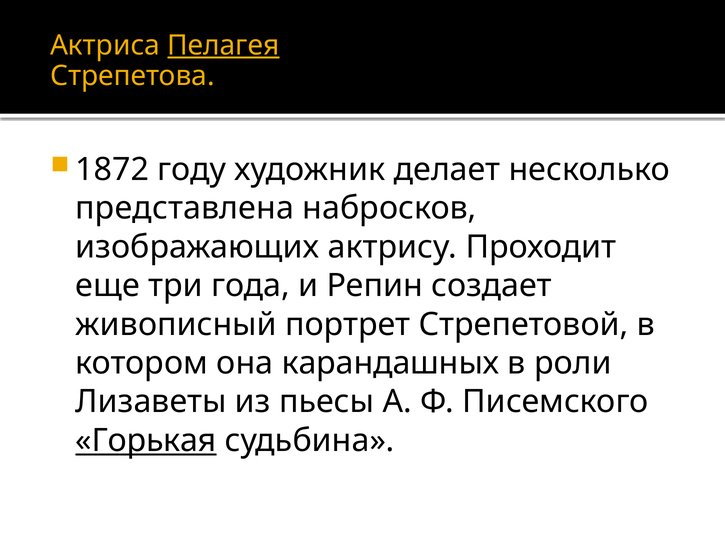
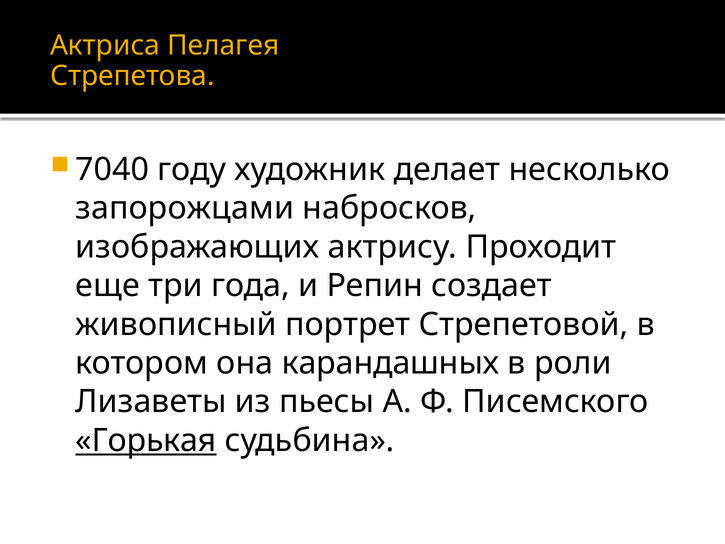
Пелагея underline: present -> none (223, 45)
1872: 1872 -> 7040 (112, 170)
представлена: представлена -> запорожцами (185, 208)
